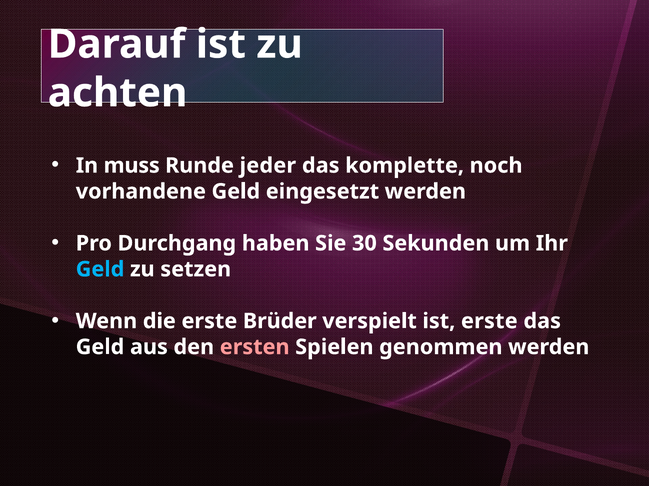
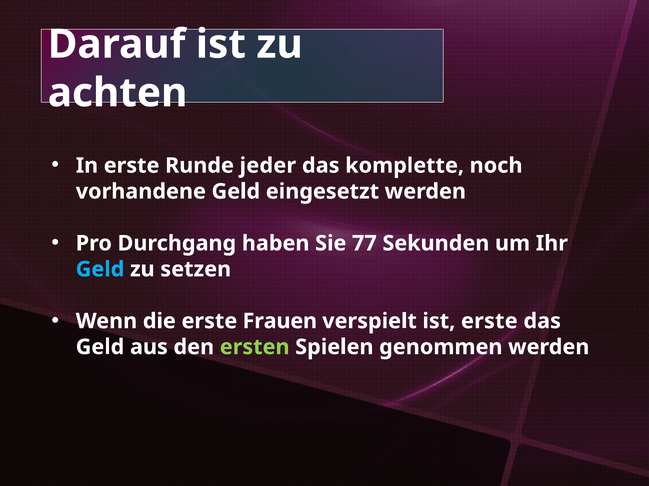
In muss: muss -> erste (132, 166)
30: 30 -> 77 (364, 244)
Brüder: Brüder -> Frauen (280, 322)
ersten colour: pink -> light green (255, 348)
